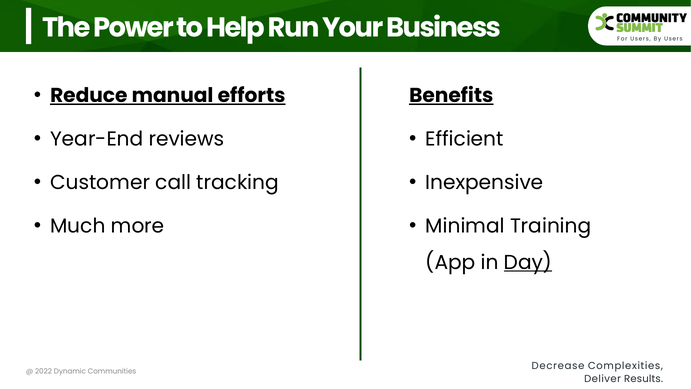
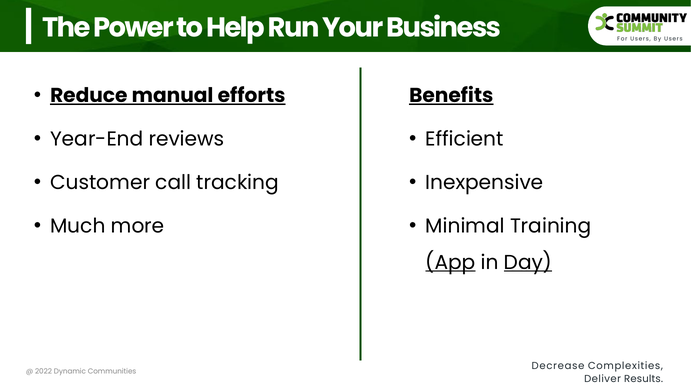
App underline: none -> present (450, 262)
